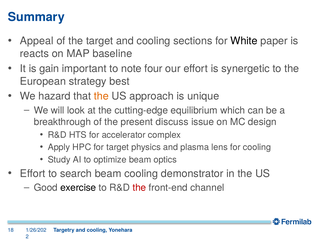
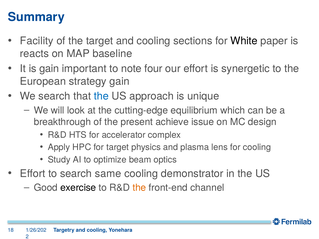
Appeal: Appeal -> Facility (37, 41)
strategy best: best -> gain (119, 81)
We hazard: hazard -> search (54, 96)
the colour: orange -> blue (101, 96)
discuss: discuss -> achieve (172, 122)
search beam: beam -> same (108, 174)
the colour: red -> orange (139, 188)
